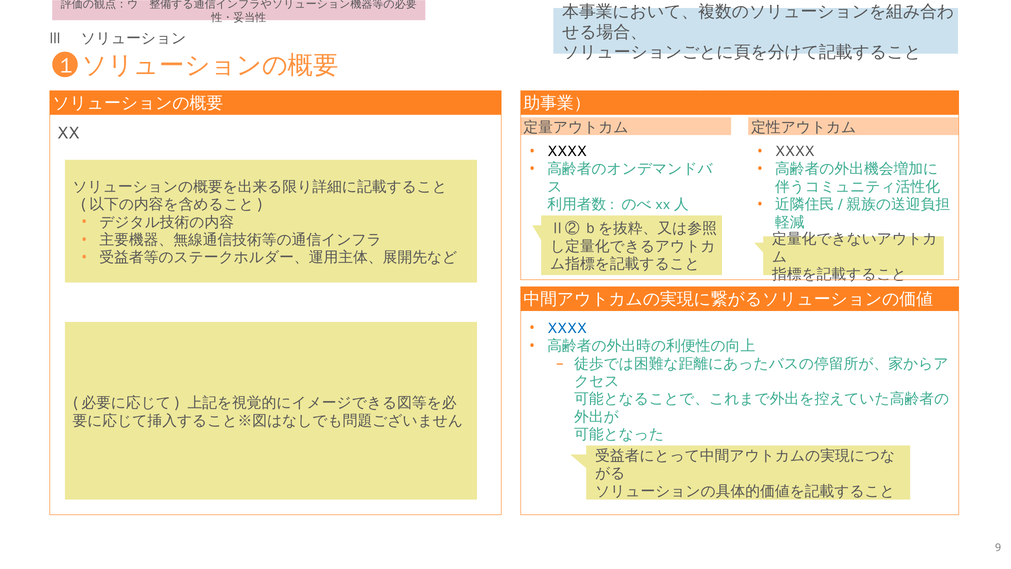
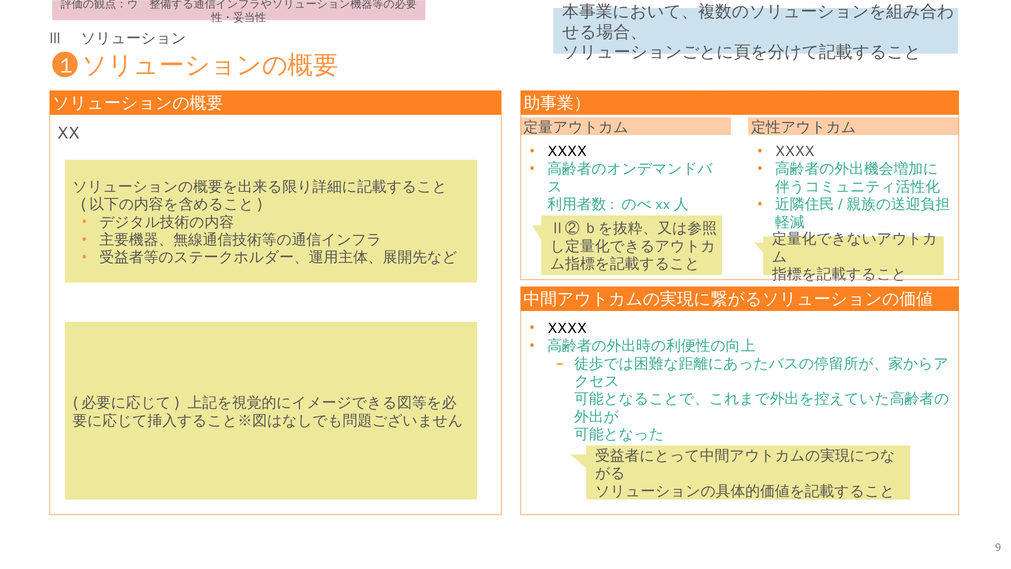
XXXX colour: blue -> black (567, 328)
